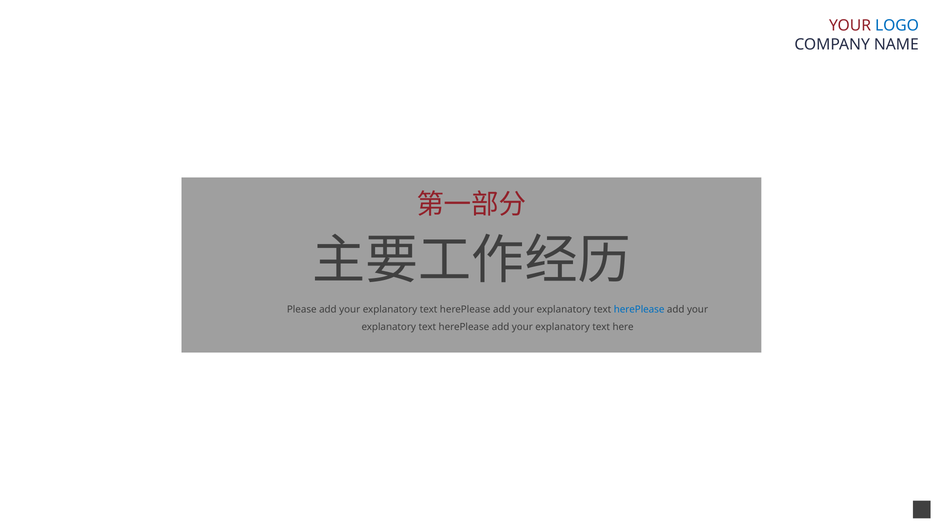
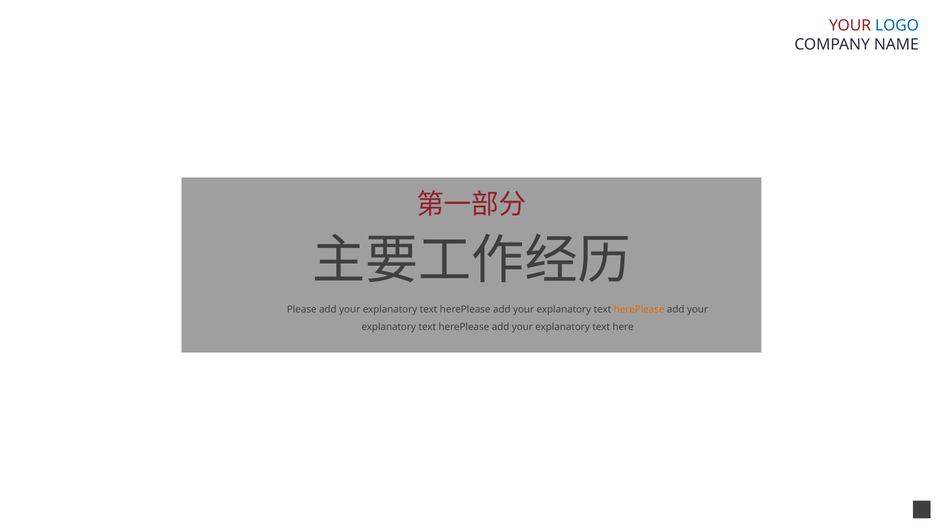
herePlease colour: blue -> orange (639, 310)
